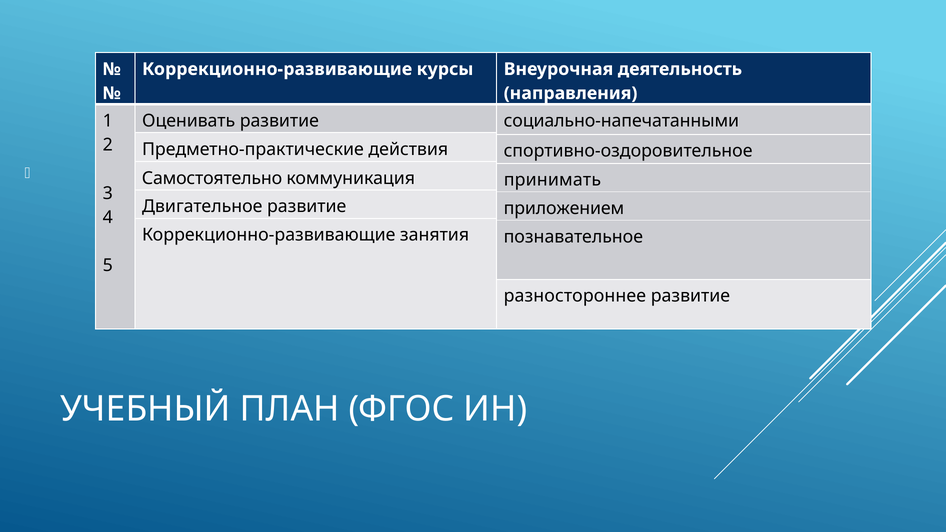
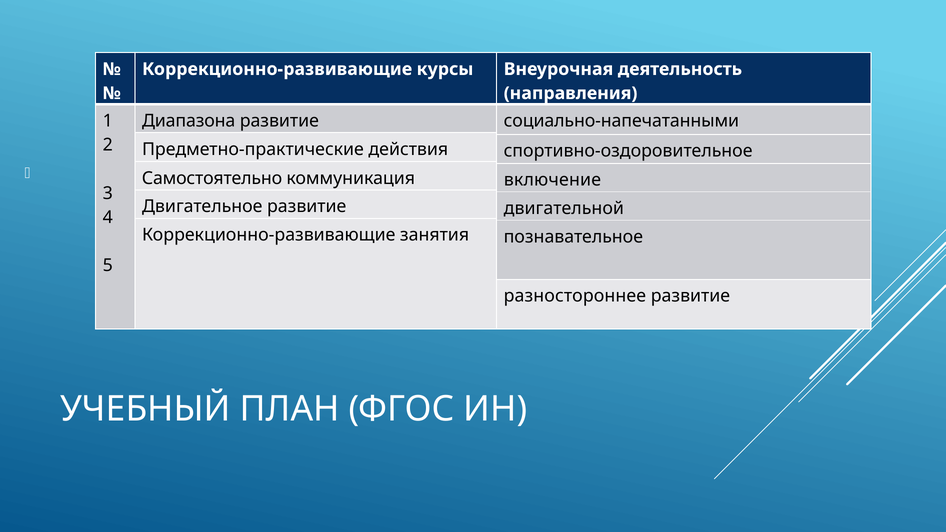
Оценивать: Оценивать -> Диапазона (189, 121)
принимать: принимать -> включение (552, 180)
приложением: приложением -> двигательной (564, 208)
